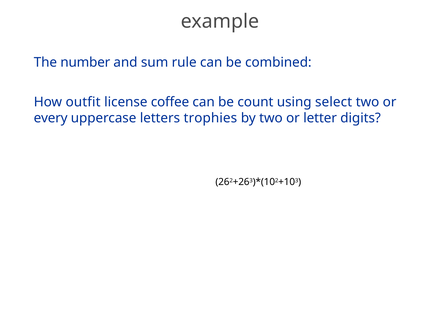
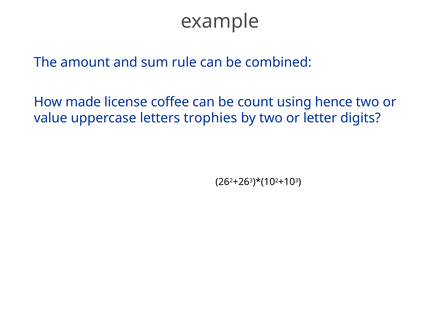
number: number -> amount (85, 62)
outfit: outfit -> made (83, 102)
select: select -> hence (334, 102)
every: every -> value (51, 118)
